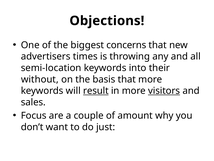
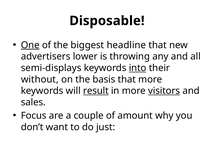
Objections: Objections -> Disposable (107, 21)
One underline: none -> present (30, 45)
concerns: concerns -> headline (126, 45)
times: times -> lower (85, 56)
semi-location: semi-location -> semi-displays (51, 68)
into underline: none -> present (138, 68)
